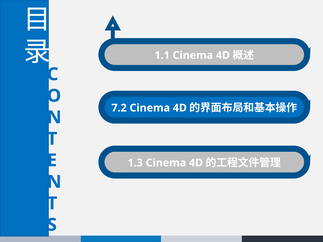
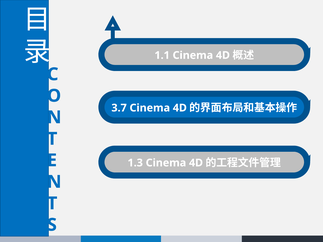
7.2: 7.2 -> 3.7 (119, 108)
